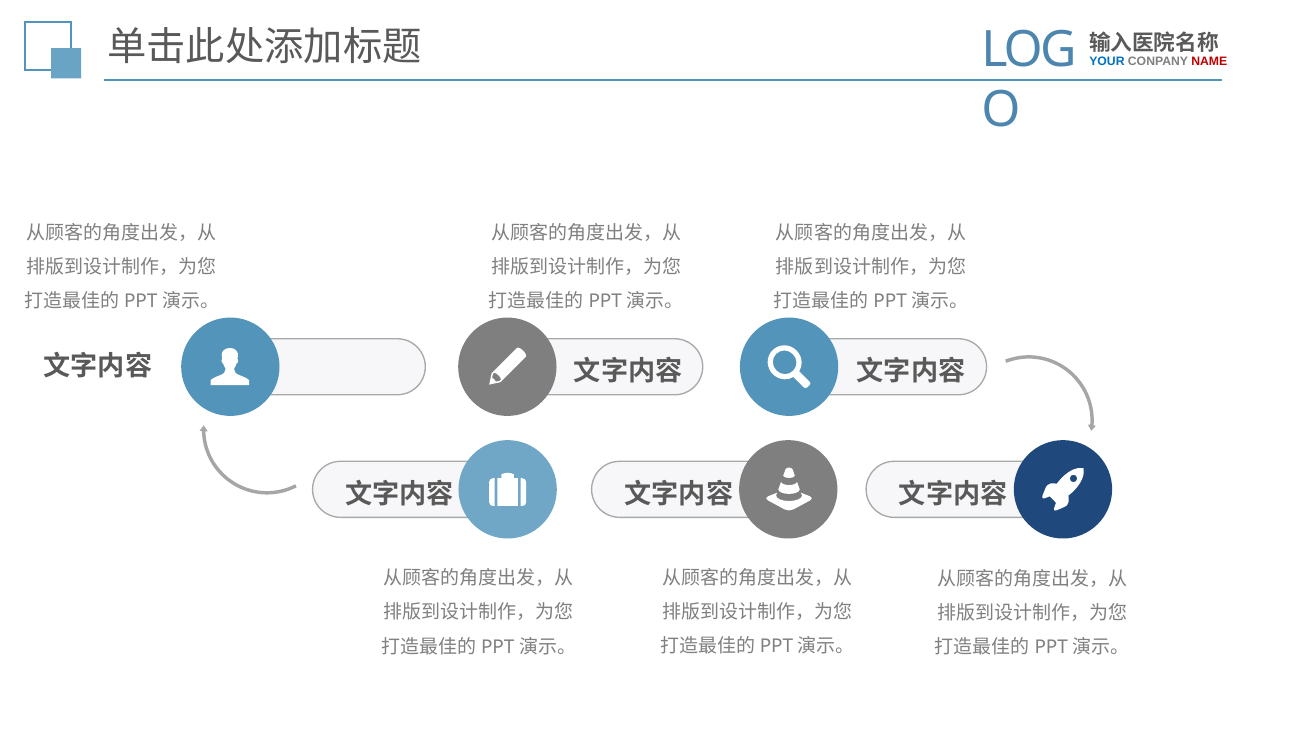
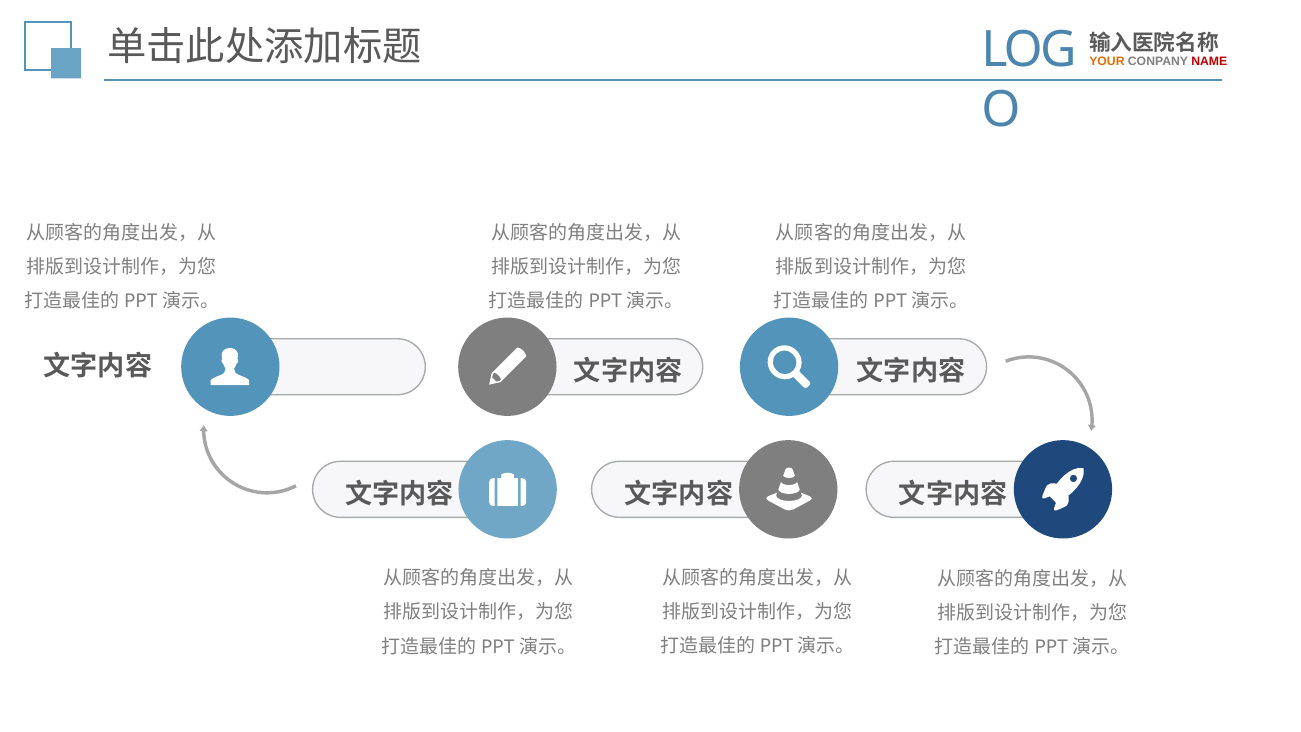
YOUR colour: blue -> orange (1107, 61)
